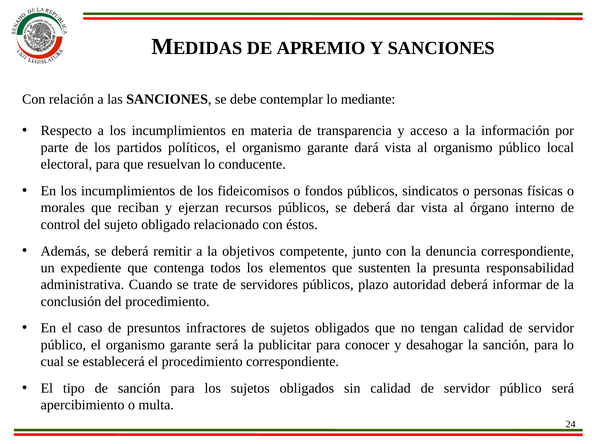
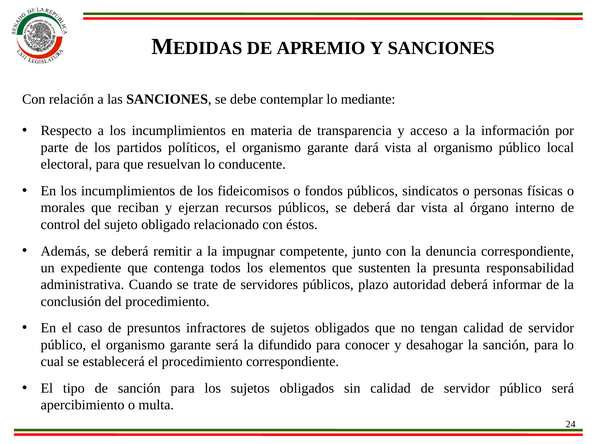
objetivos: objetivos -> impugnar (249, 251)
publicitar: publicitar -> difundido (285, 345)
